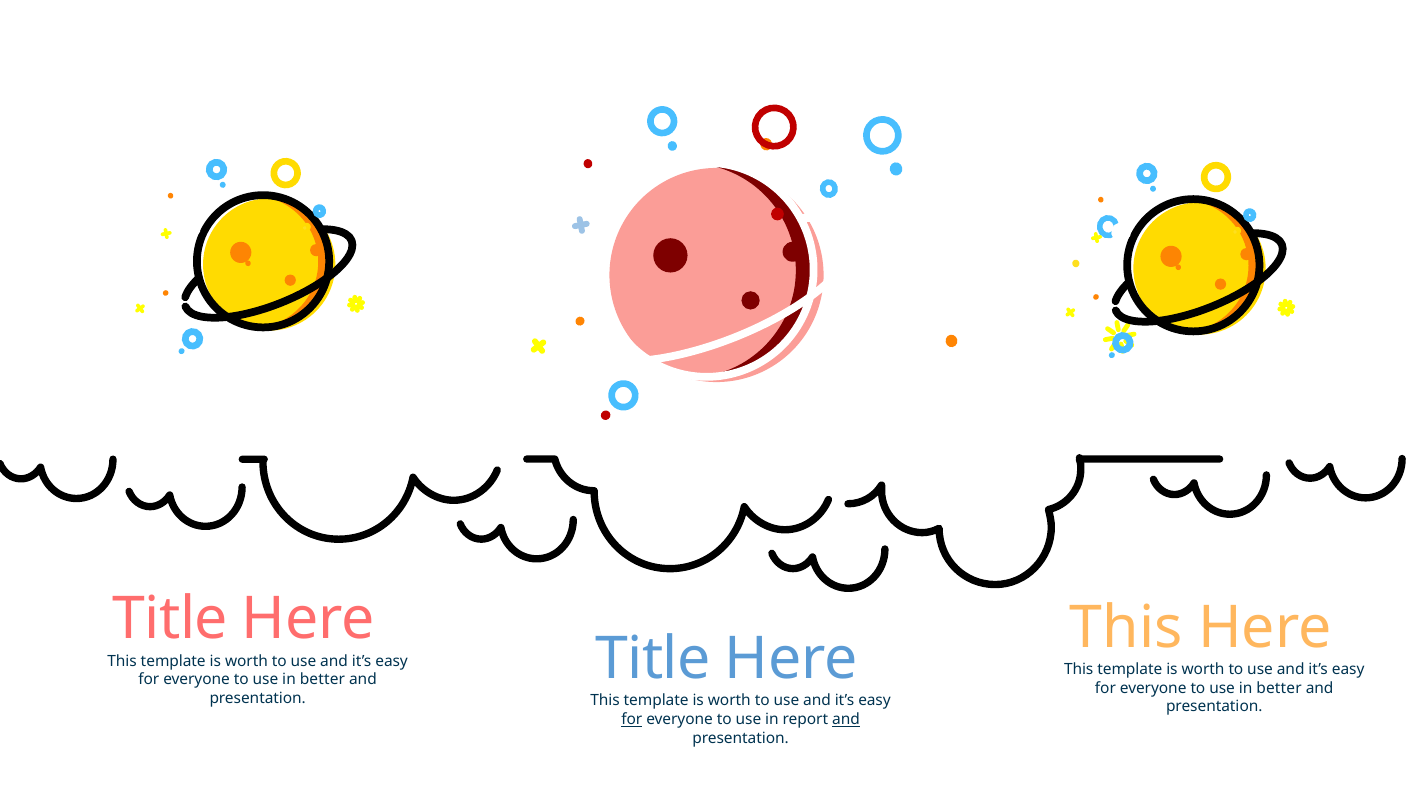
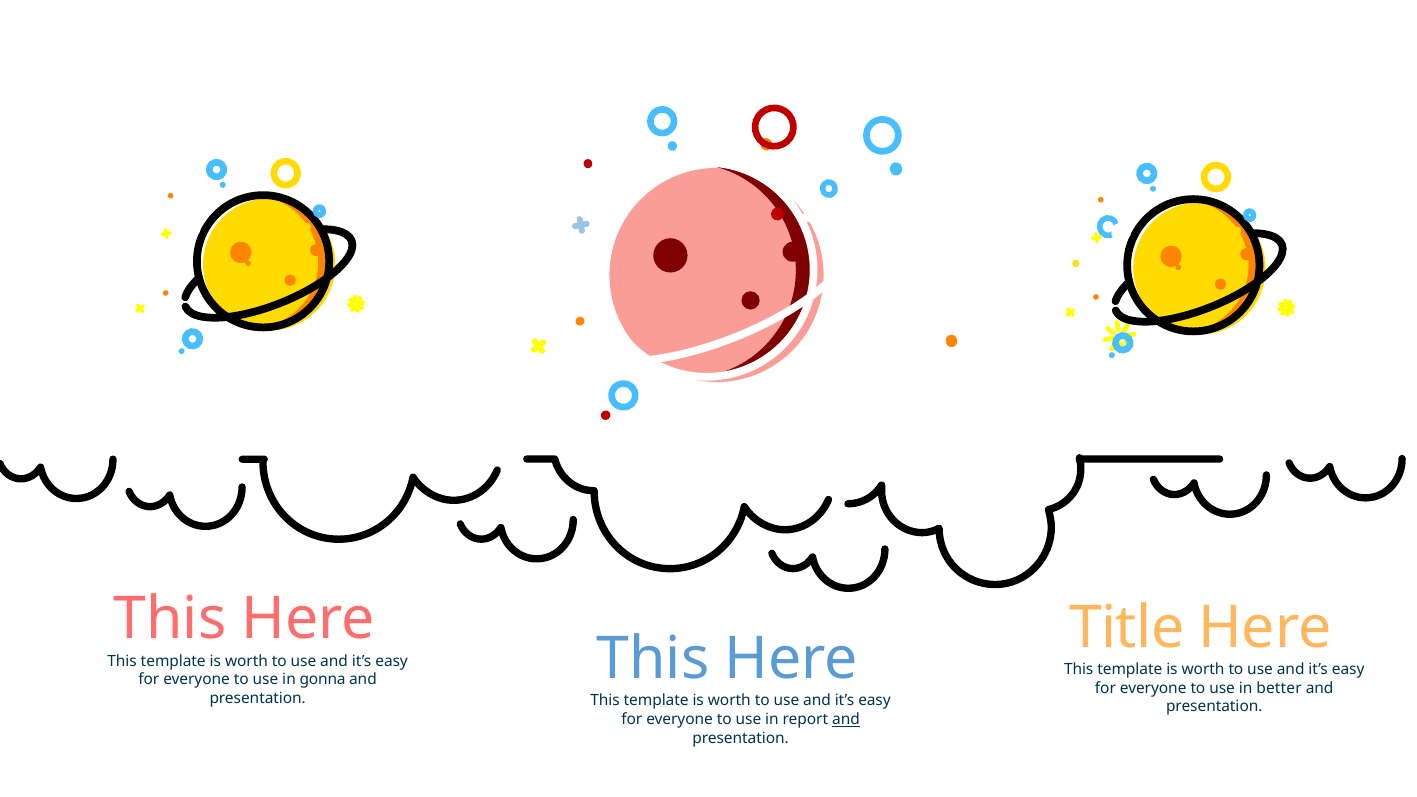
Title: Title -> This (170, 619)
This: This -> Title (1127, 628)
better: better -> gonna (323, 680)
presentation Title: Title -> This (653, 659)
for underline: present -> none (632, 719)
